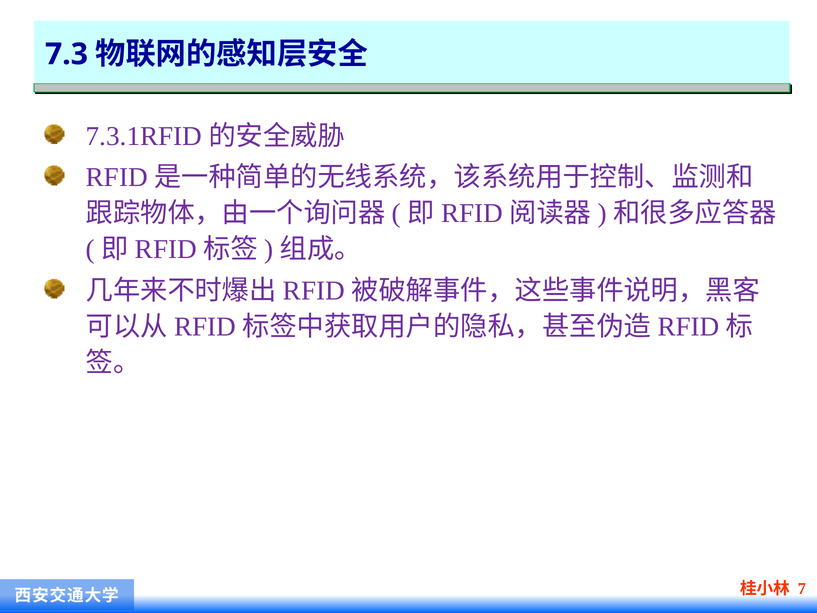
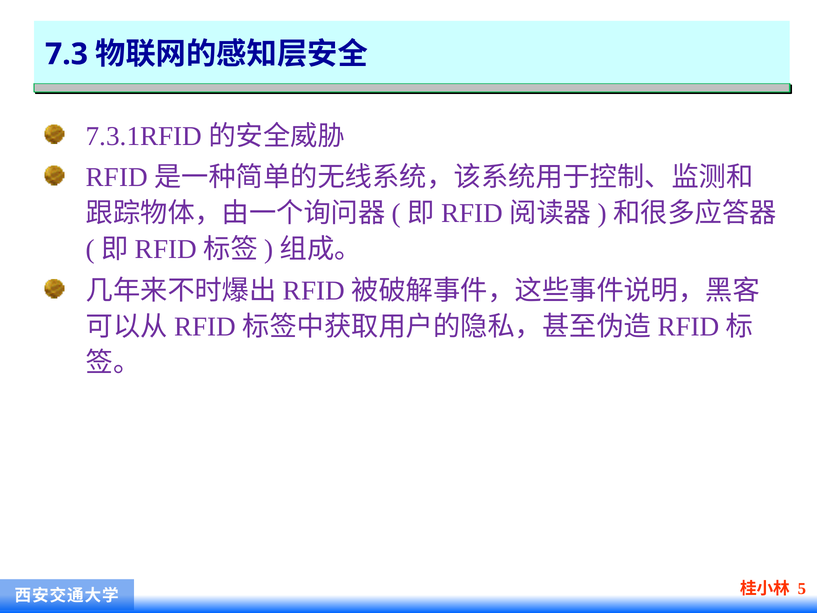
7: 7 -> 5 (802, 588)
